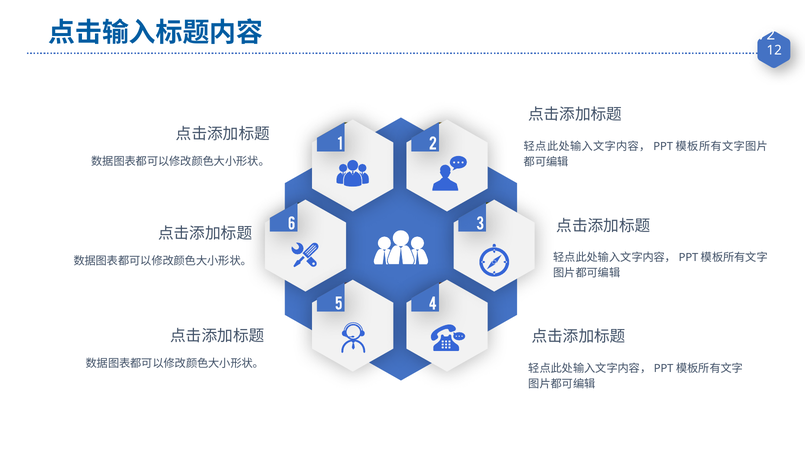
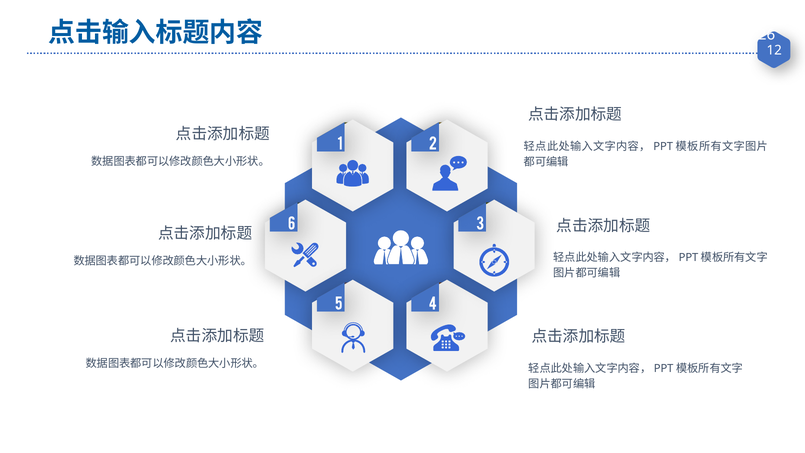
72: 72 -> 26 (767, 35)
